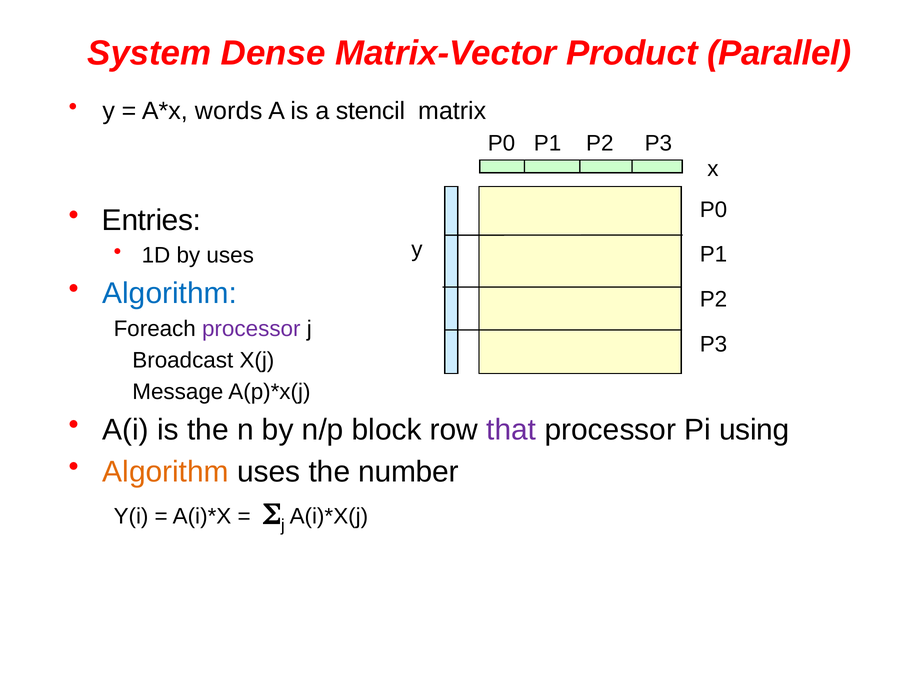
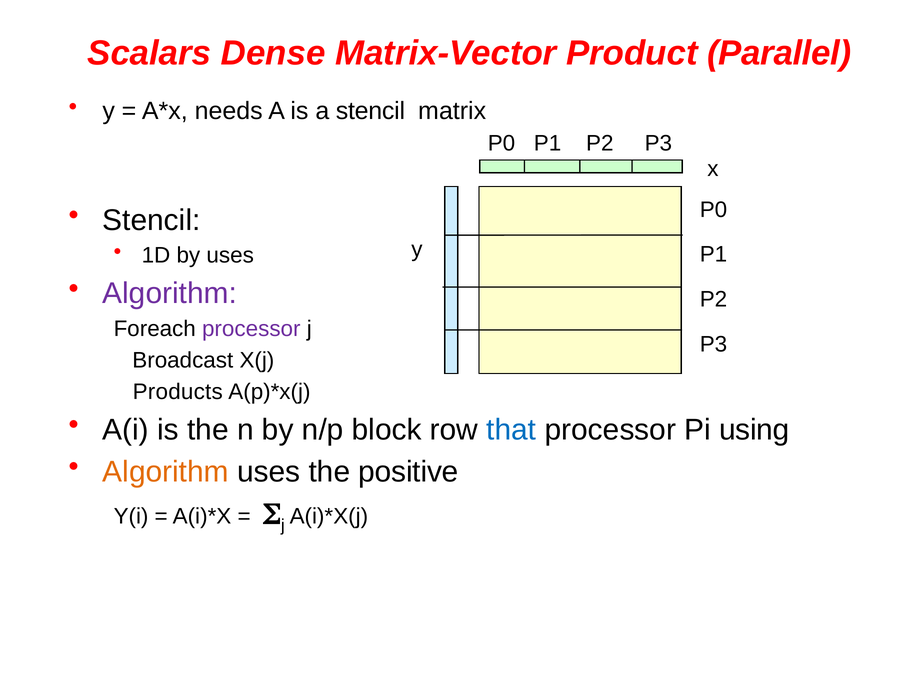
System: System -> Scalars (149, 53)
words: words -> needs (229, 111)
Entries: Entries -> Stencil (151, 220)
Algorithm colour: blue -> purple (170, 293)
Message: Message -> Products (178, 392)
that colour: purple -> blue (511, 430)
number: number -> positive (408, 471)
